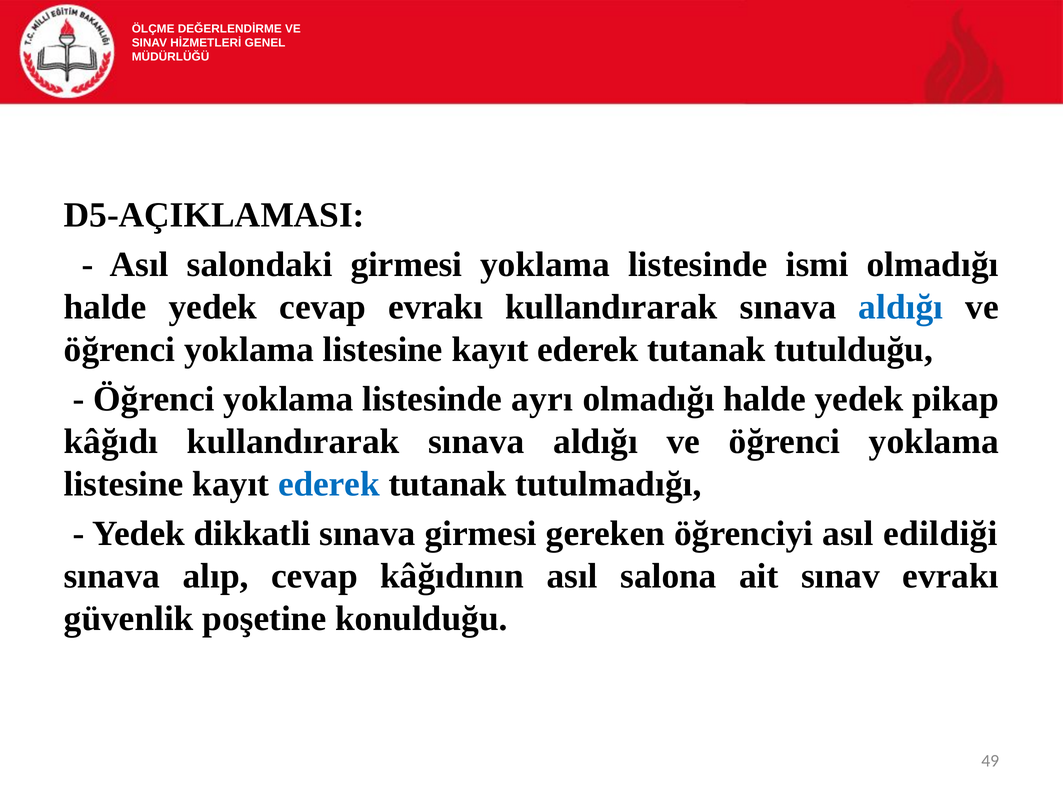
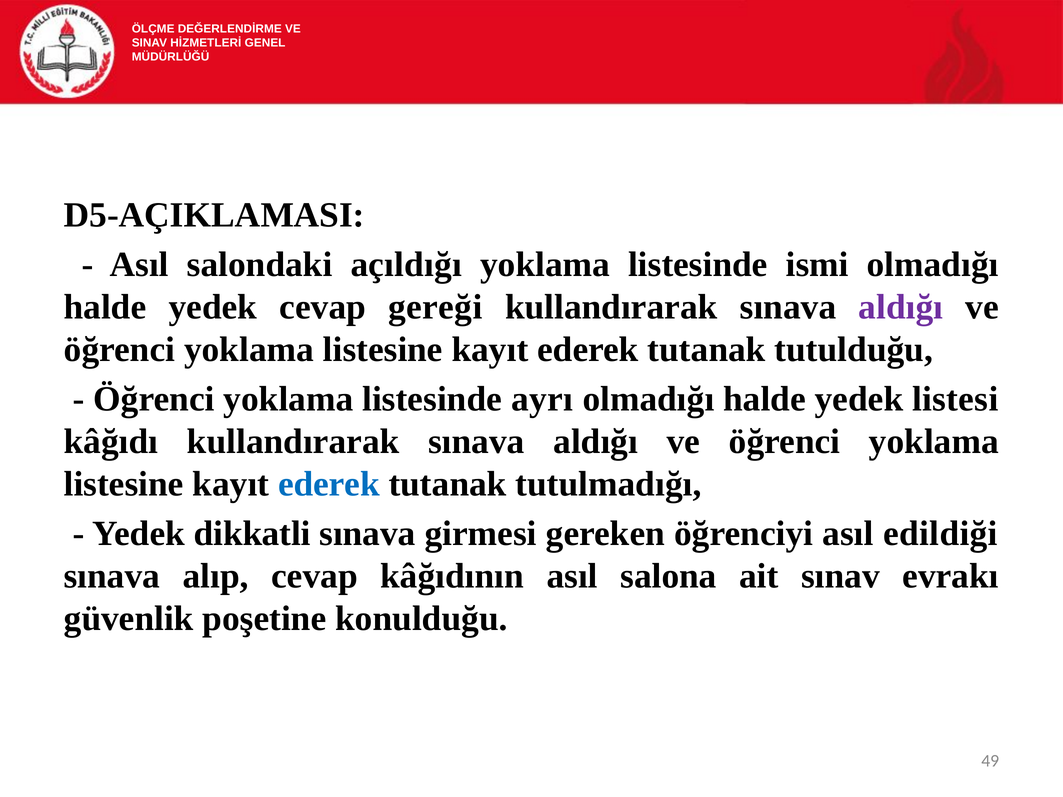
salondaki girmesi: girmesi -> açıldığı (406, 265)
cevap evrakı: evrakı -> gereği (435, 307)
aldığı colour: blue -> purple (901, 307)
pikap: pikap -> listesi (955, 399)
